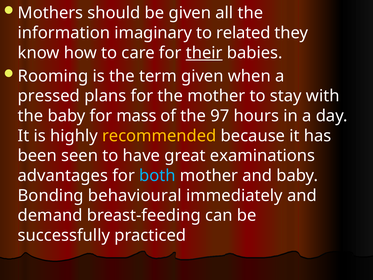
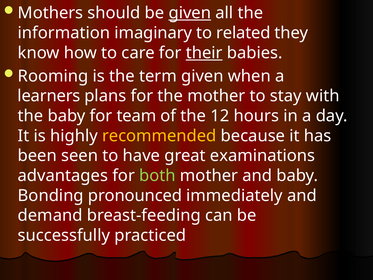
given underline: none -> present (190, 13)
pressed: pressed -> learners (49, 96)
mass: mass -> team (136, 116)
97: 97 -> 12 (220, 116)
both colour: light blue -> light green (157, 175)
behavioural: behavioural -> pronounced (135, 195)
